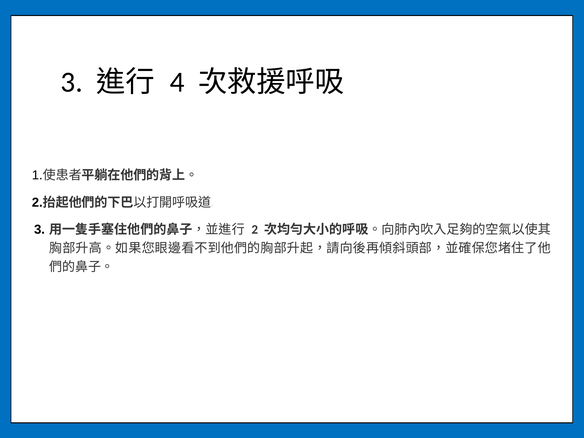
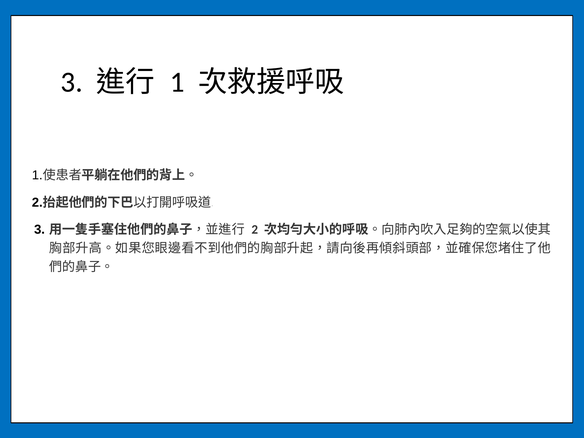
4: 4 -> 1 (177, 82)
